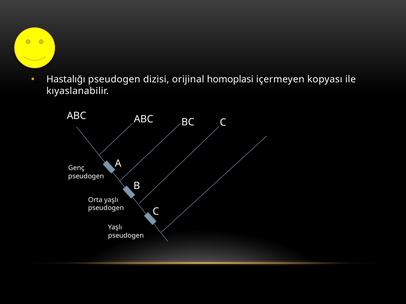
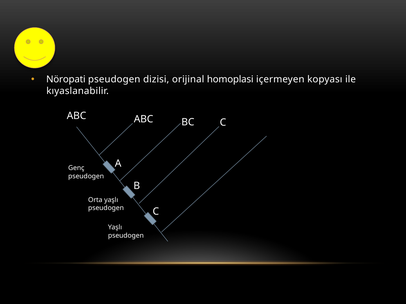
Hastalığı: Hastalığı -> Nöropati (66, 80)
